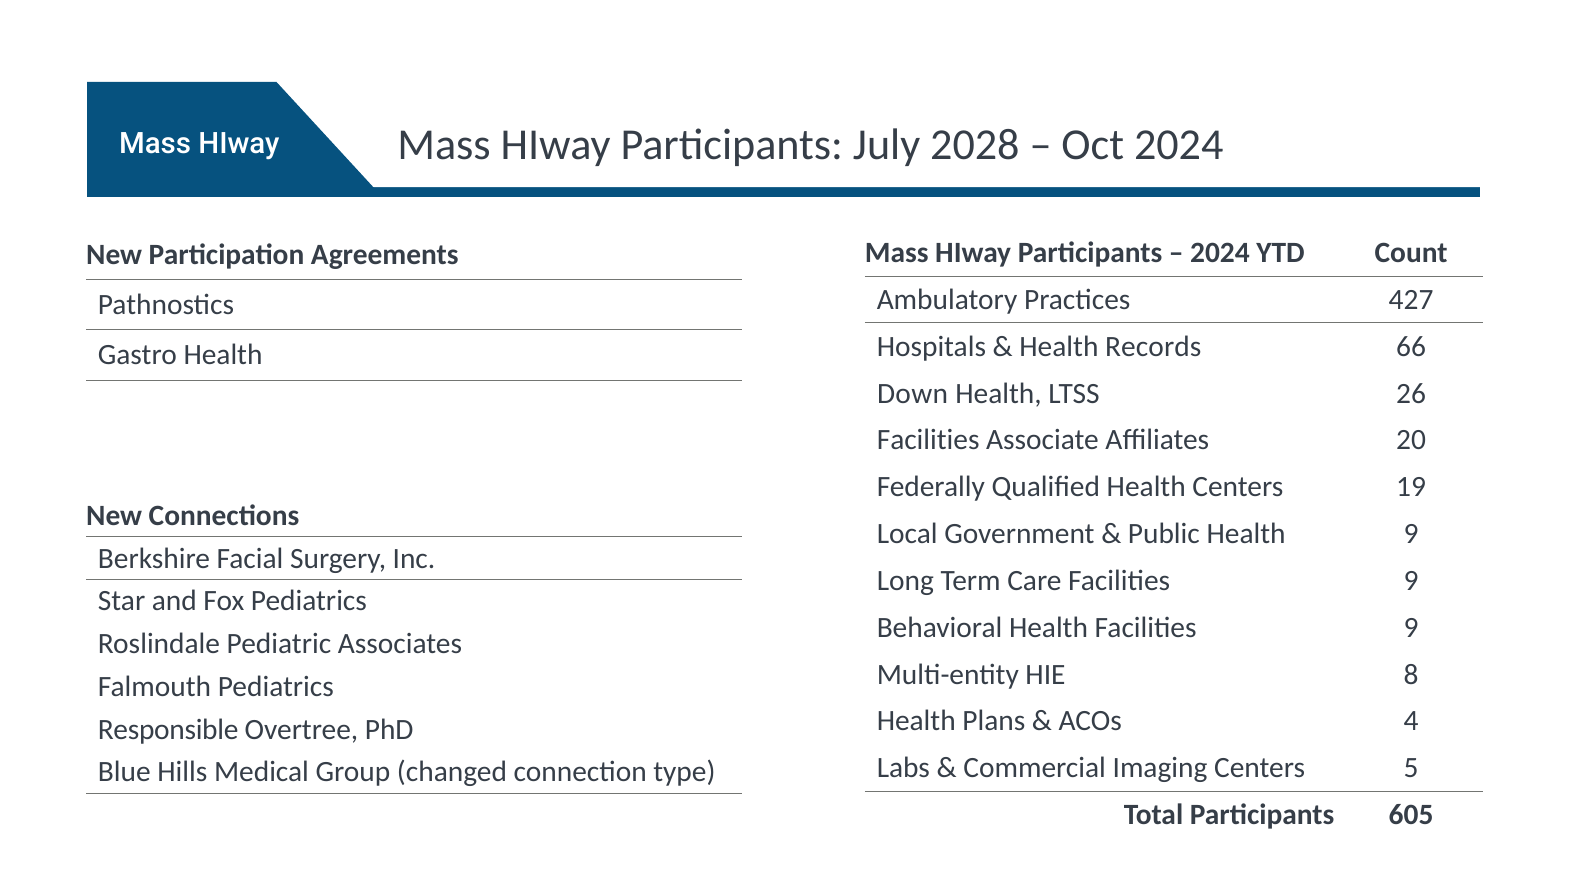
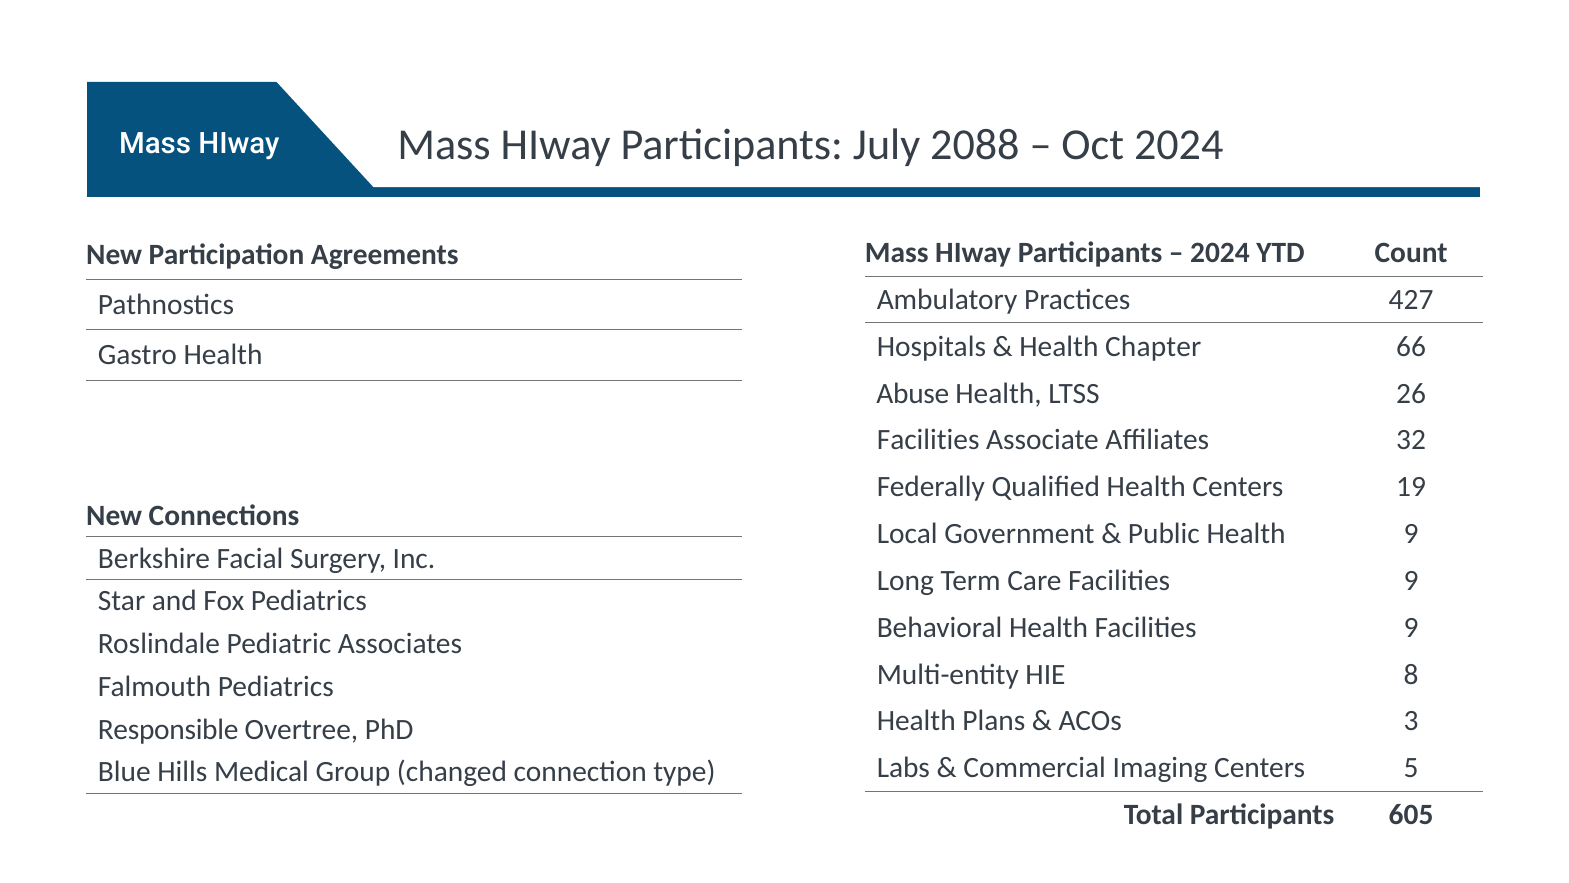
2028: 2028 -> 2088 (975, 145)
Records: Records -> Chapter (1153, 346)
Down: Down -> Abuse (913, 393)
20: 20 -> 32 (1411, 440)
4: 4 -> 3 (1411, 721)
